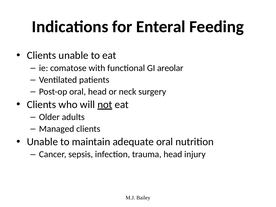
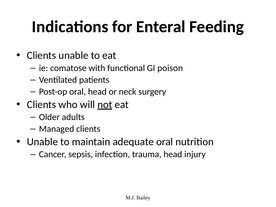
areolar: areolar -> poison (170, 68)
